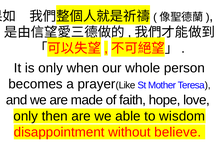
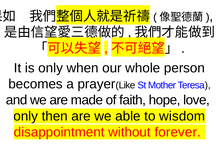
believe: believe -> forever (178, 132)
